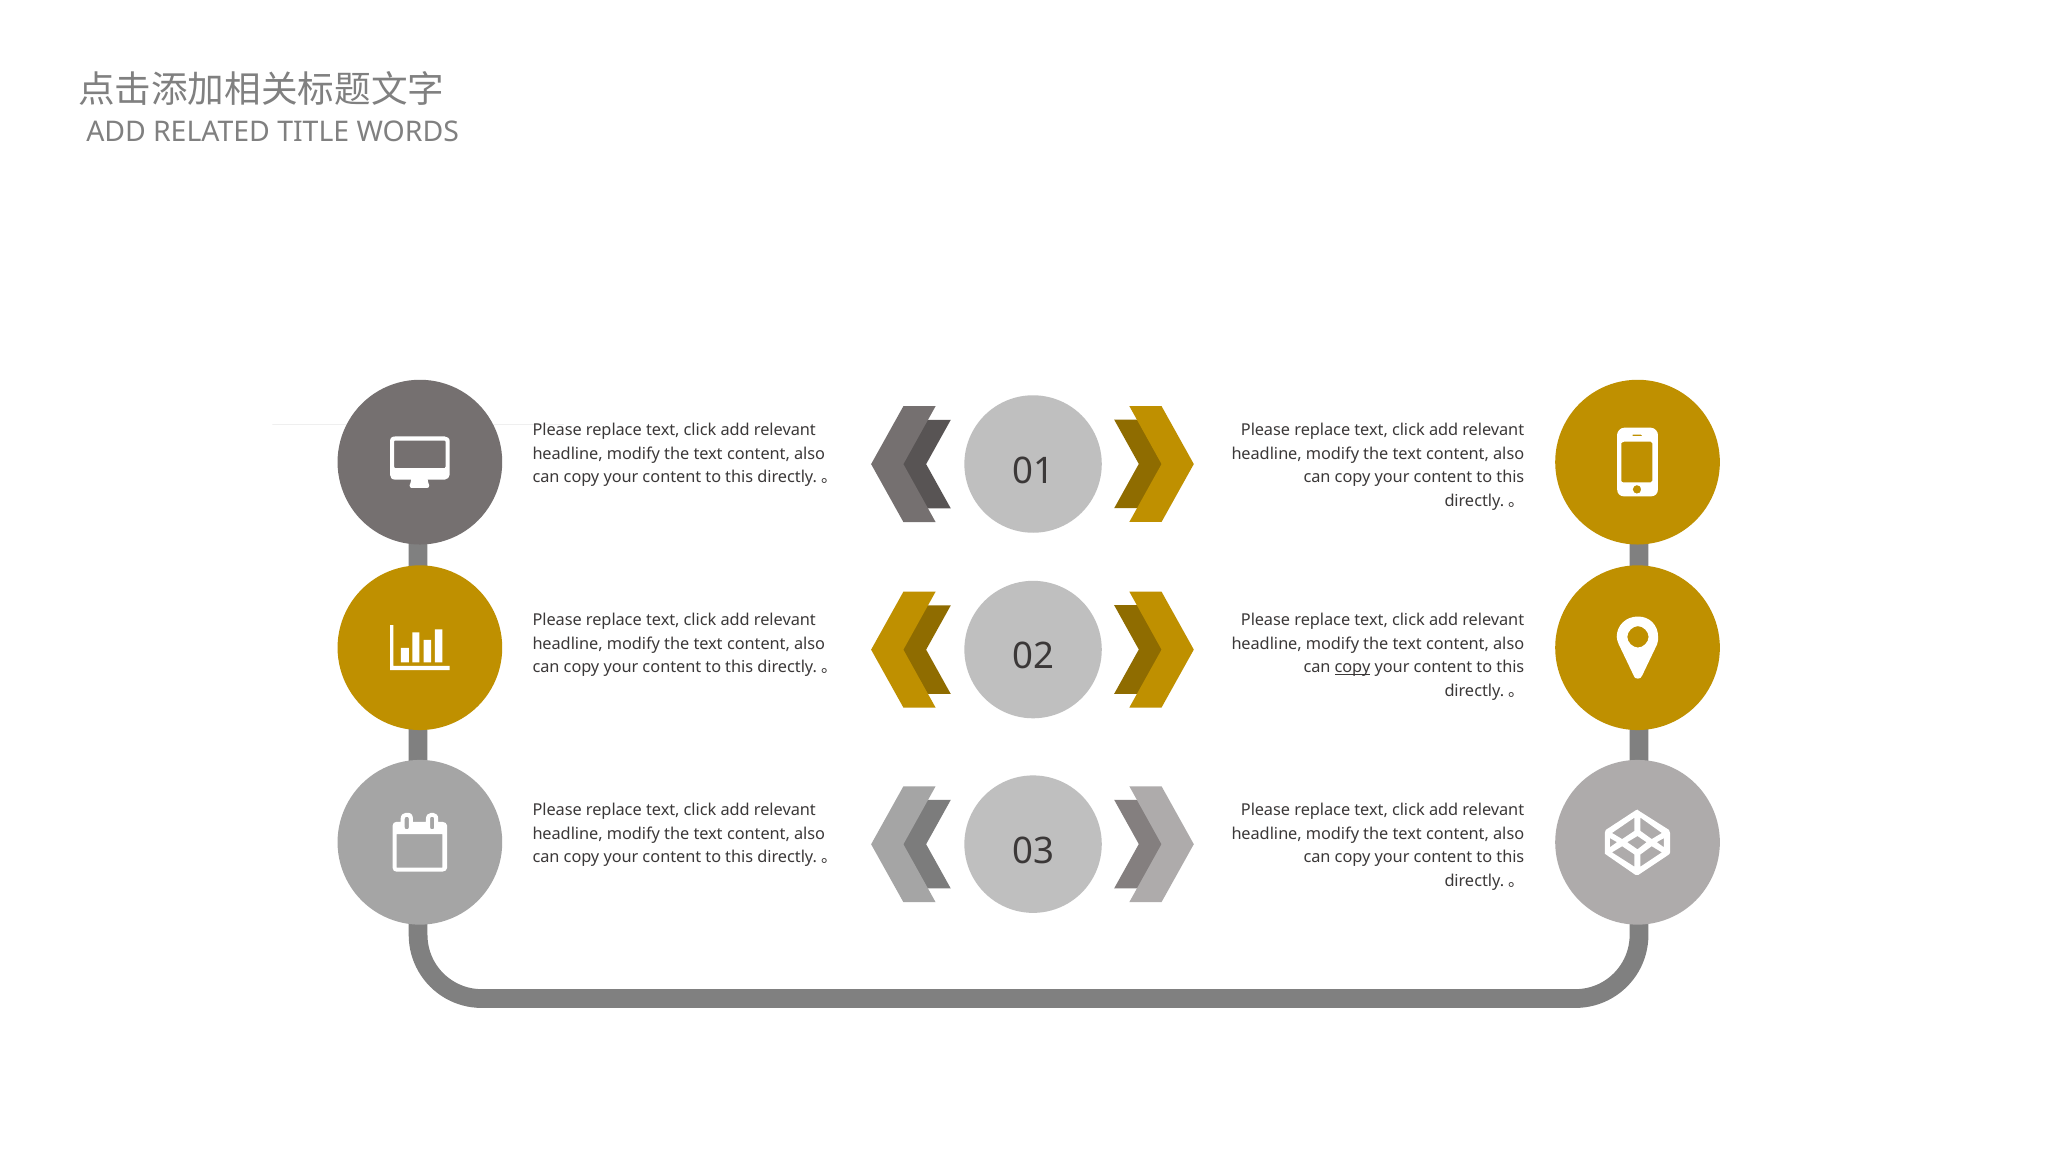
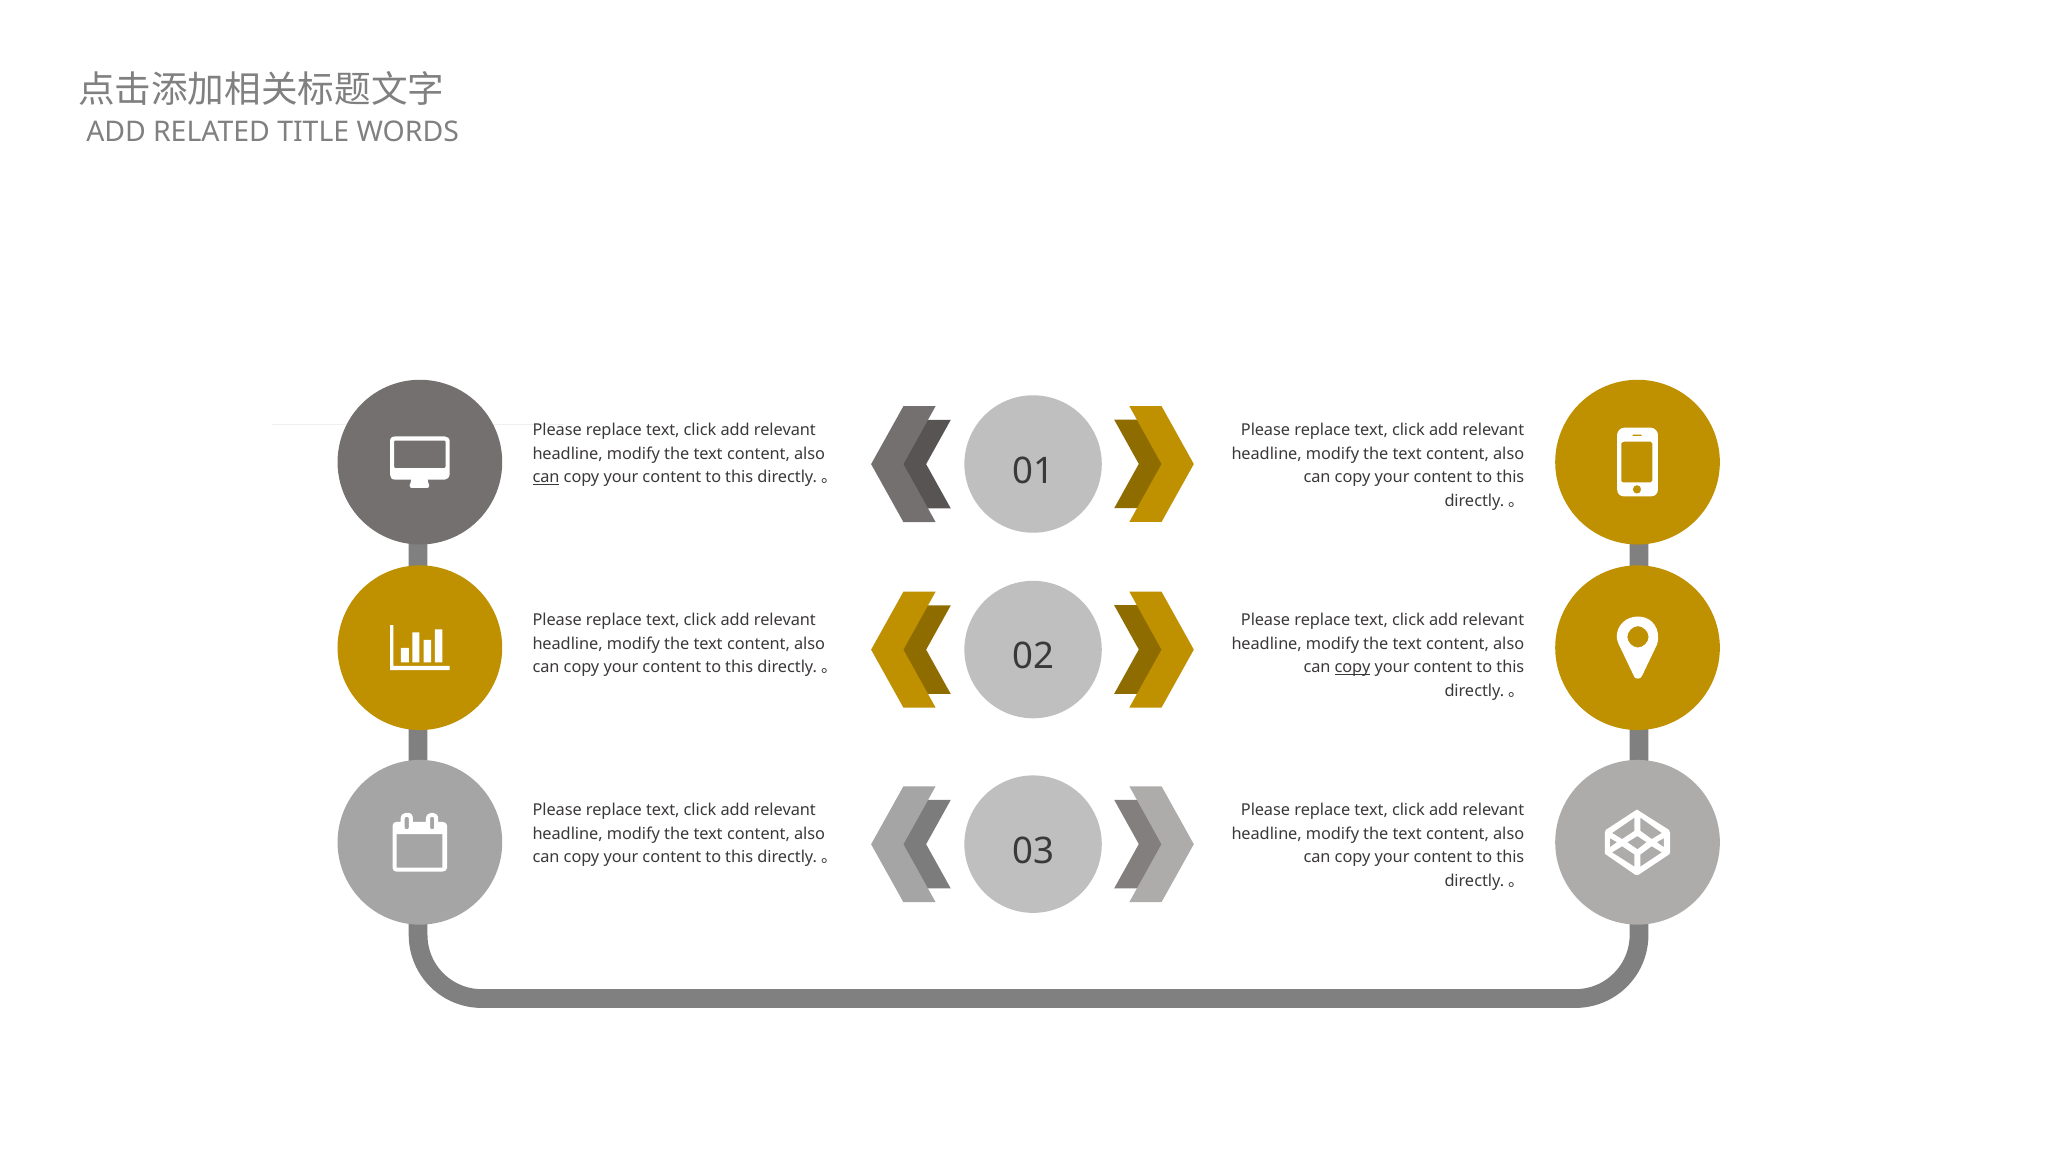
can underline: none -> present (546, 477)
